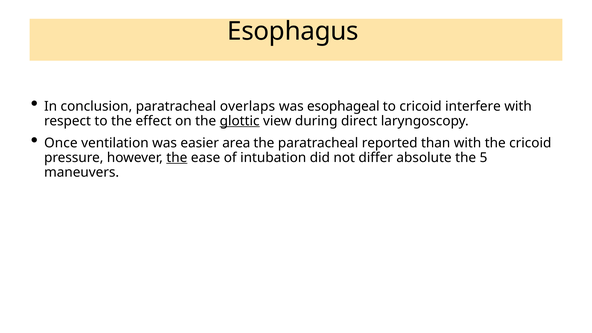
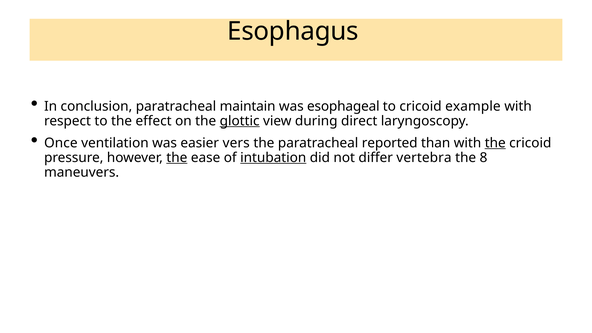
overlaps: overlaps -> maintain (248, 106)
interfere: interfere -> example (473, 106)
area: area -> vers (236, 143)
the underline: none -> present (495, 143)
intubation underline: none -> present (273, 158)
absolute: absolute -> vertebra (424, 158)
5: 5 -> 8 (484, 158)
